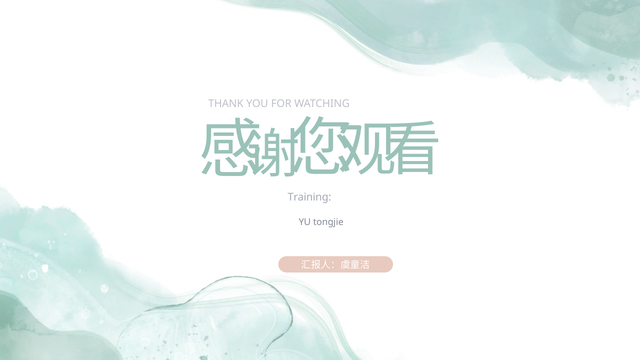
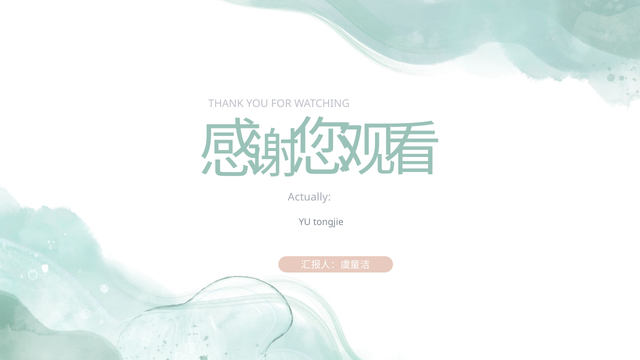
Training: Training -> Actually (309, 197)
